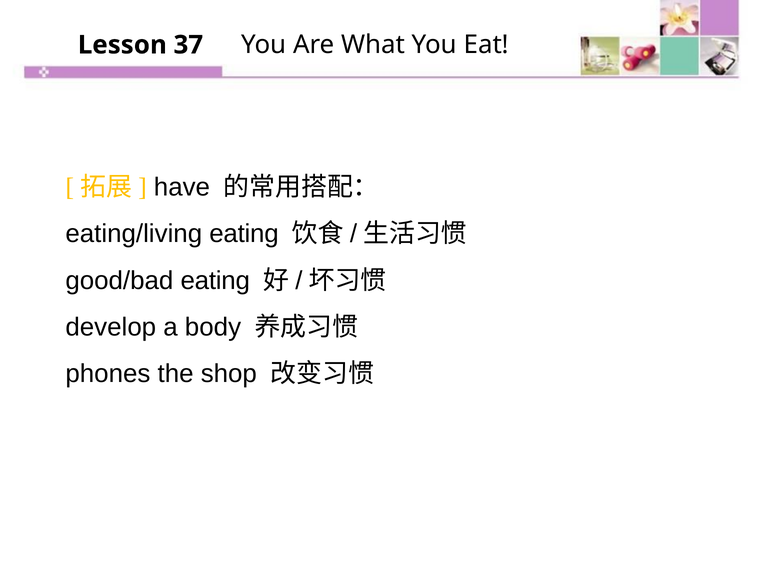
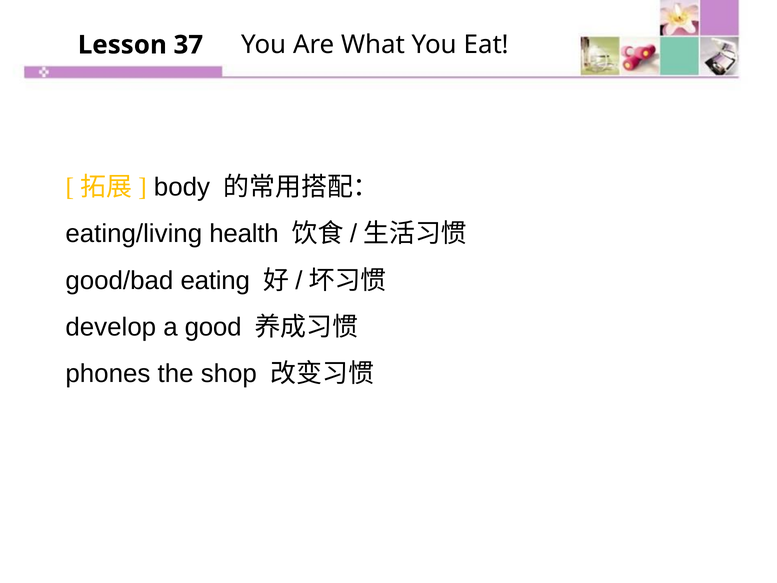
have: have -> body (182, 187)
eating/living eating: eating -> health (244, 234)
body: body -> good (213, 327)
